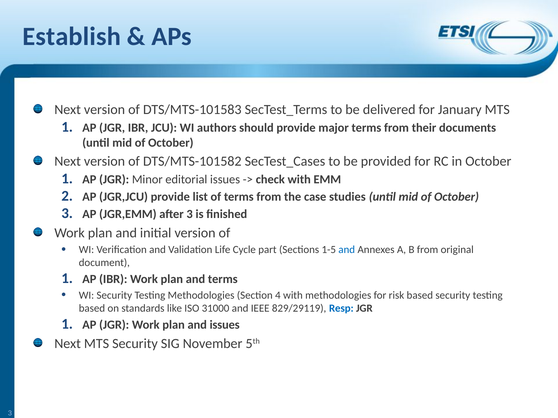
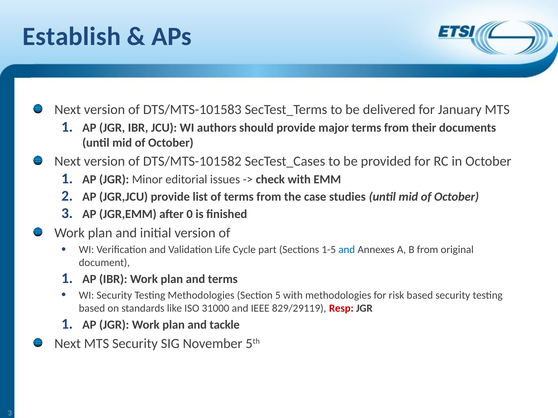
after 3: 3 -> 0 (190, 214)
4: 4 -> 5 (278, 296)
Resp colour: blue -> red (341, 309)
and issues: issues -> tackle (225, 325)
